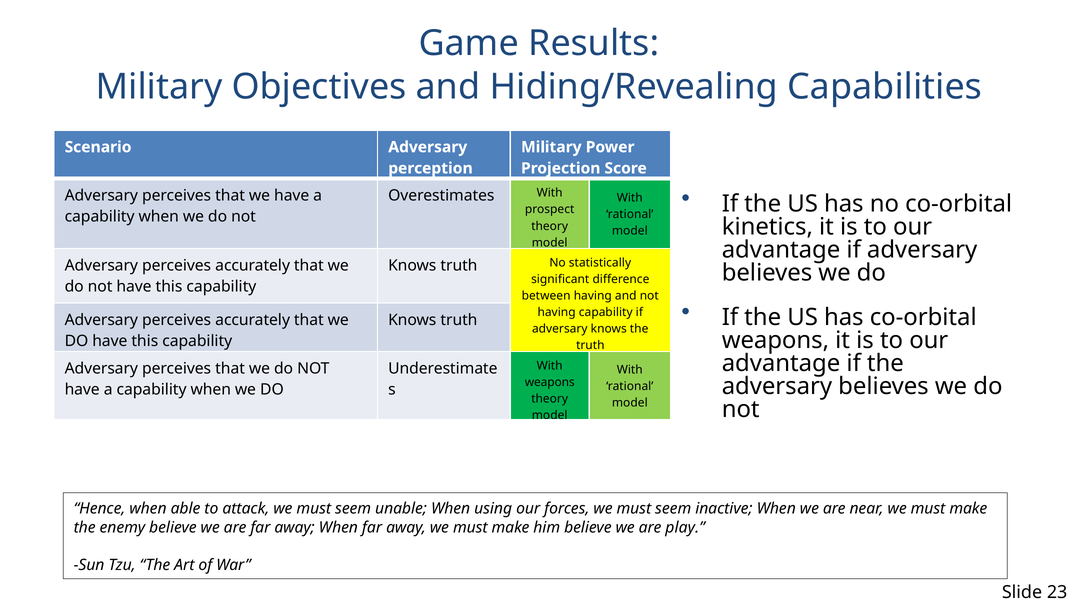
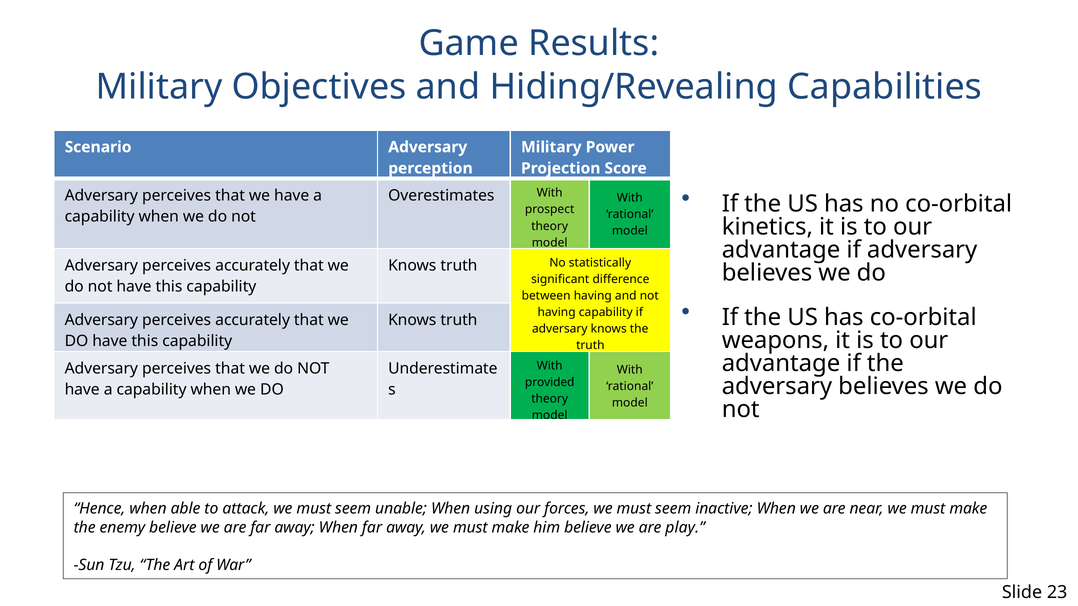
weapons: weapons -> provided (550, 383)
